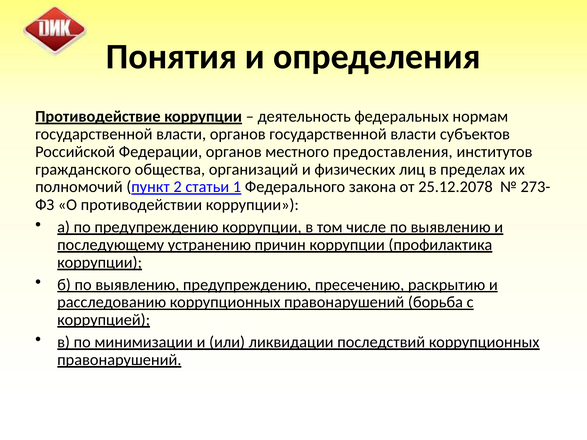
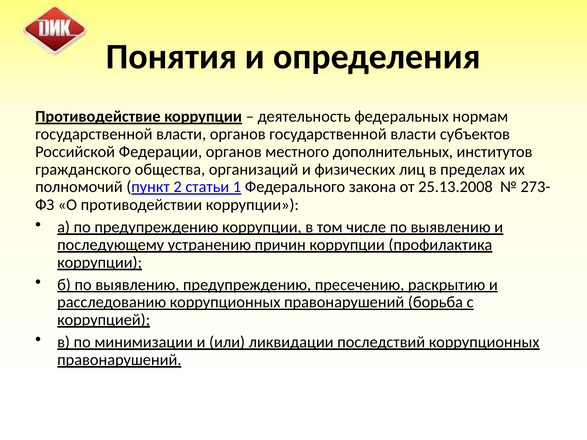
предоставления: предоставления -> дополнительных (393, 152)
25.12.2078: 25.12.2078 -> 25.13.2008 (456, 187)
